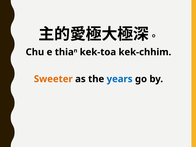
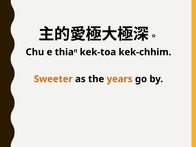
years colour: blue -> orange (120, 79)
